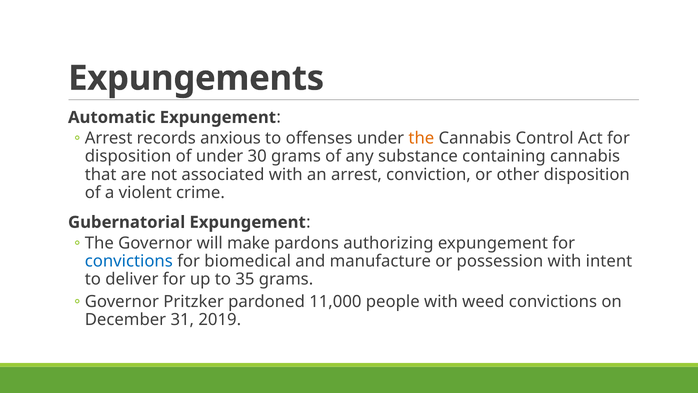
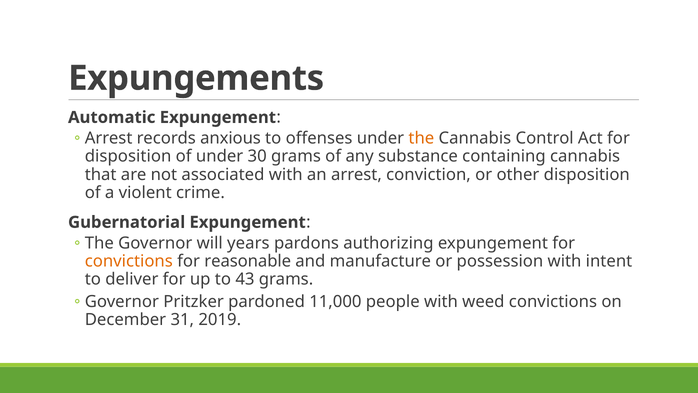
make: make -> years (248, 243)
convictions colour: blue -> orange (129, 261)
biomedical: biomedical -> reasonable (248, 261)
35: 35 -> 43 (245, 279)
